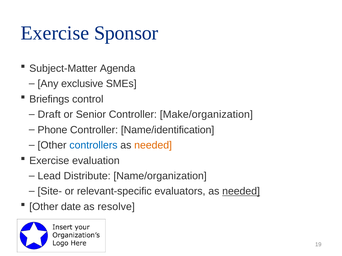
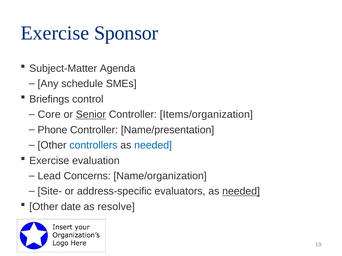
exclusive: exclusive -> schedule (82, 84)
Draft: Draft -> Core (49, 115)
Senior underline: none -> present (91, 115)
Make/organization: Make/organization -> Items/organization (206, 115)
Name/identification: Name/identification -> Name/presentation (168, 130)
needed colour: orange -> blue (153, 146)
Distribute: Distribute -> Concerns (87, 176)
relevant-specific: relevant-specific -> address-specific (114, 192)
